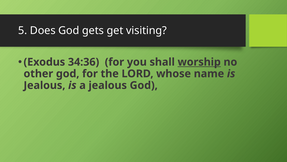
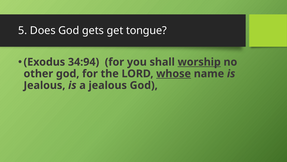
visiting: visiting -> tongue (146, 30)
34:36: 34:36 -> 34:94 (84, 62)
whose underline: none -> present (174, 73)
